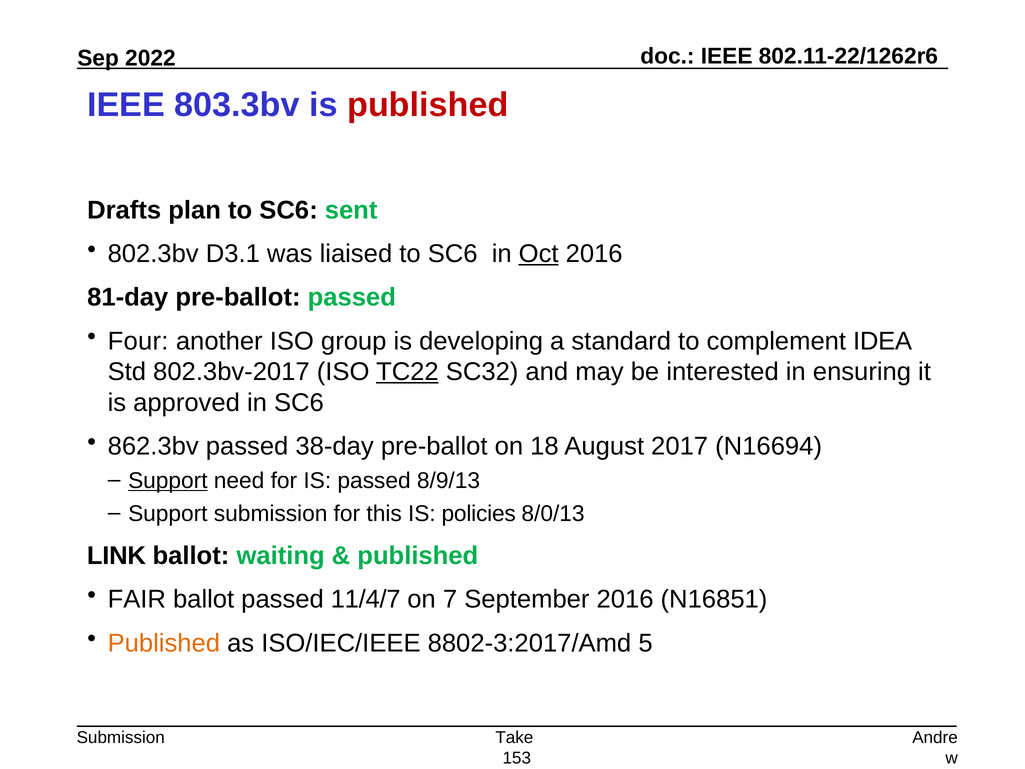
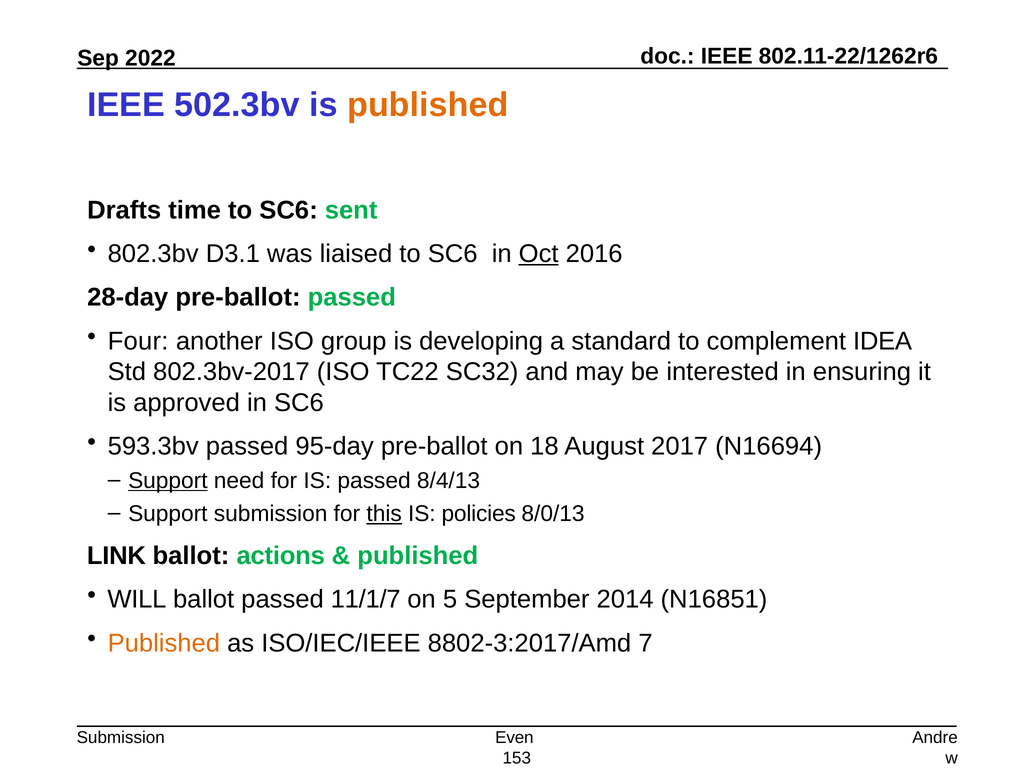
803.3bv: 803.3bv -> 502.3bv (237, 105)
published colour: red -> orange (428, 105)
plan: plan -> time (195, 210)
81-day: 81-day -> 28-day (128, 297)
TC22 underline: present -> none (407, 372)
862.3bv: 862.3bv -> 593.3bv (153, 446)
38-day: 38-day -> 95-day (335, 446)
8/9/13: 8/9/13 -> 8/4/13 (449, 481)
this underline: none -> present (384, 514)
waiting: waiting -> actions (281, 556)
FAIR: FAIR -> WILL (137, 599)
11/4/7: 11/4/7 -> 11/1/7 (366, 599)
7: 7 -> 5 (450, 599)
September 2016: 2016 -> 2014 (625, 599)
5: 5 -> 7 (646, 643)
Take: Take -> Even (514, 737)
